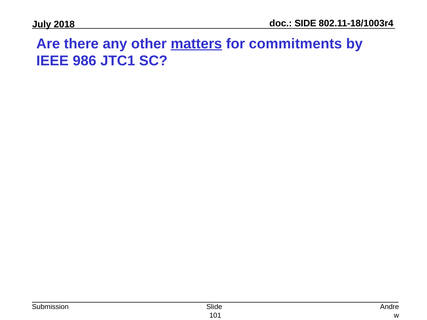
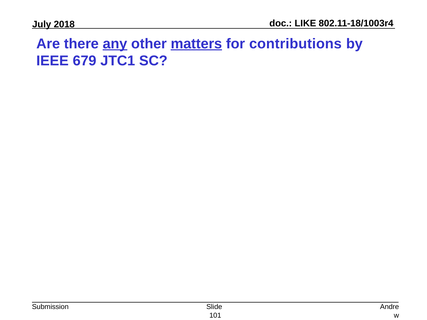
SIDE: SIDE -> LIKE (305, 23)
any underline: none -> present (115, 44)
commitments: commitments -> contributions (295, 44)
986: 986 -> 679 (85, 61)
